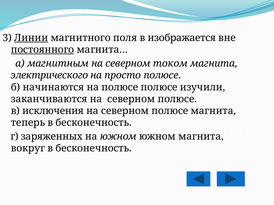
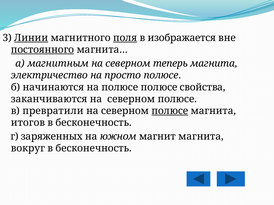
поля underline: none -> present (125, 38)
током: током -> теперь (170, 64)
электрического: электрического -> электричество (49, 76)
изучили: изучили -> свойства (203, 87)
исключения: исключения -> превратили (53, 111)
полюсе underline: none -> present (170, 111)
теперь: теперь -> итогов (28, 123)
южном южном: южном -> магнит (157, 137)
